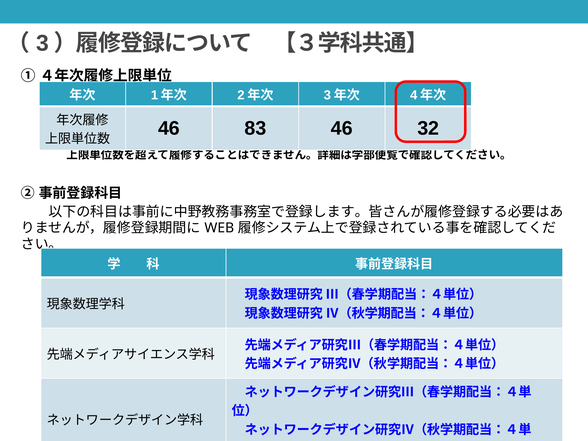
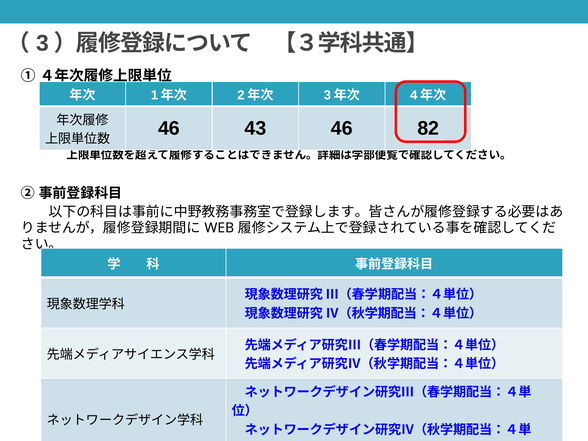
83: 83 -> 43 (255, 128)
32: 32 -> 82 (428, 128)
